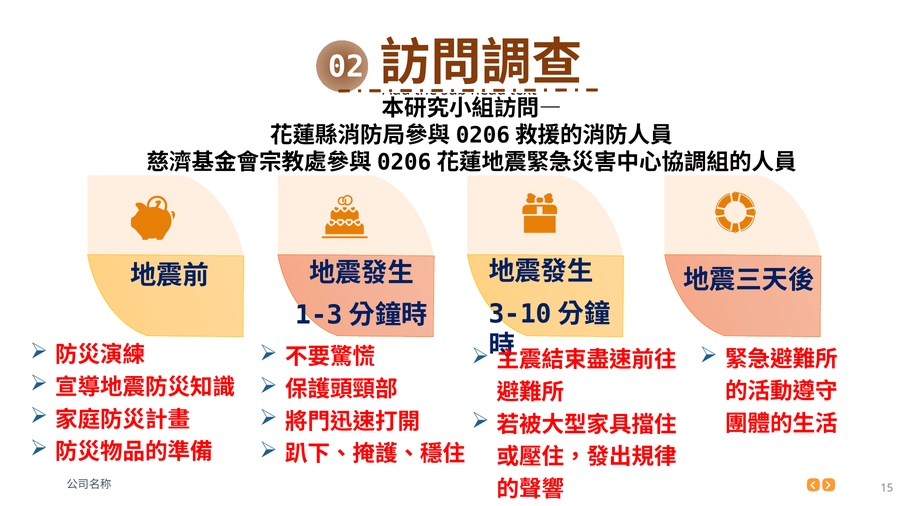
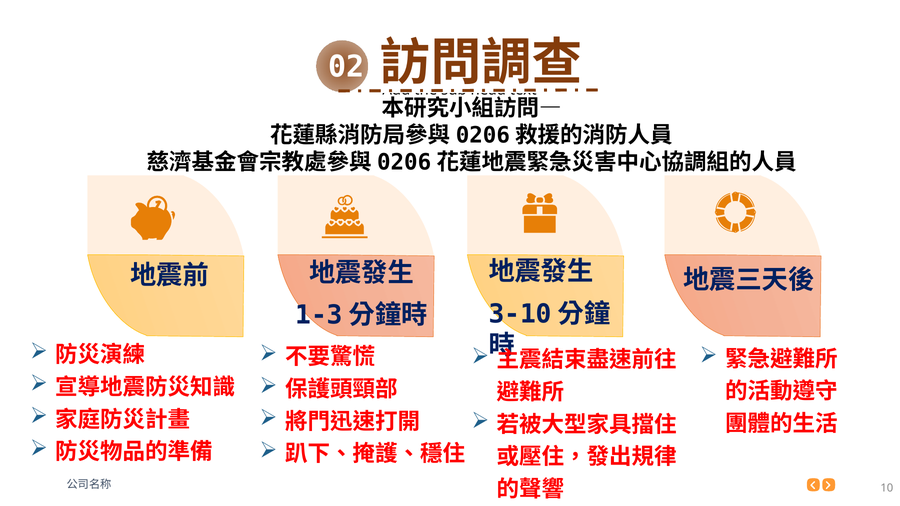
15: 15 -> 10 (887, 488)
